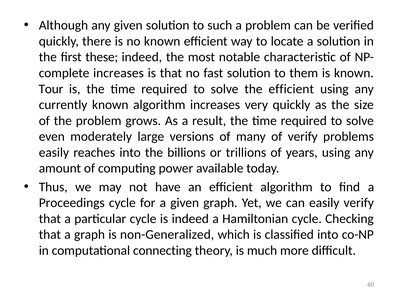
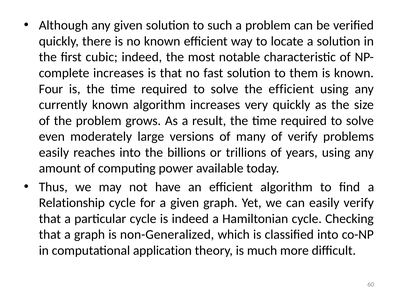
these: these -> cubic (102, 57)
Tour: Tour -> Four (51, 89)
Proceedings: Proceedings -> Relationship (72, 203)
connecting: connecting -> application (162, 251)
